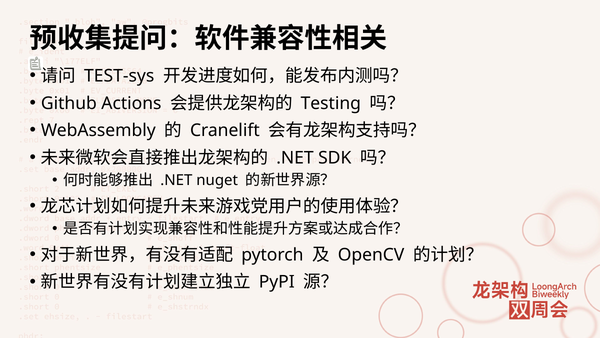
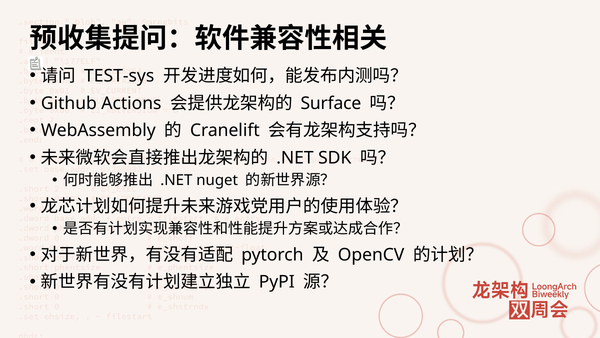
Testing: Testing -> Surface (331, 103)
